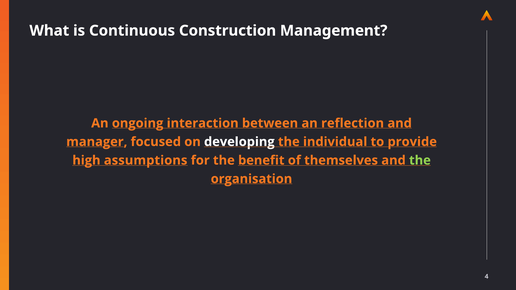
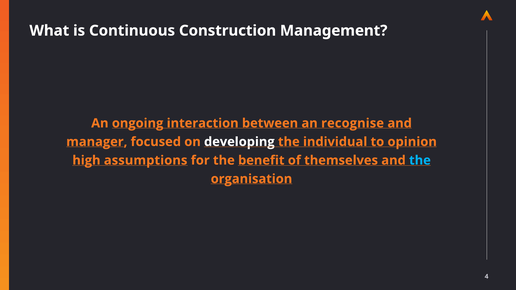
reflection: reflection -> recognise (353, 123)
provide: provide -> opinion (412, 142)
the colour: light green -> light blue (420, 160)
